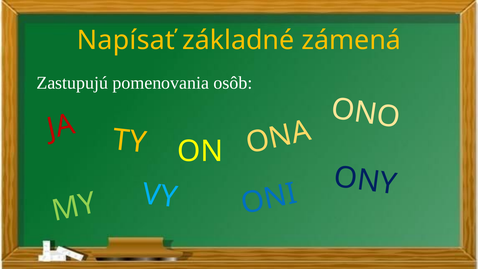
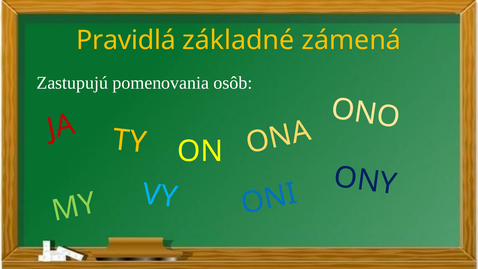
Napísať: Napísať -> Pravidlá (126, 40)
